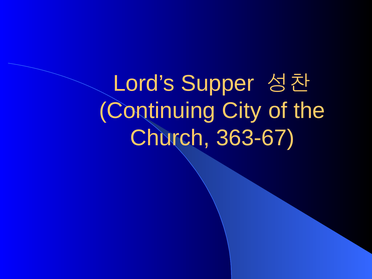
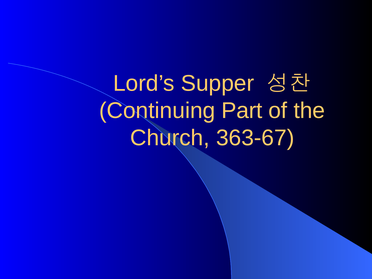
City: City -> Part (242, 111)
